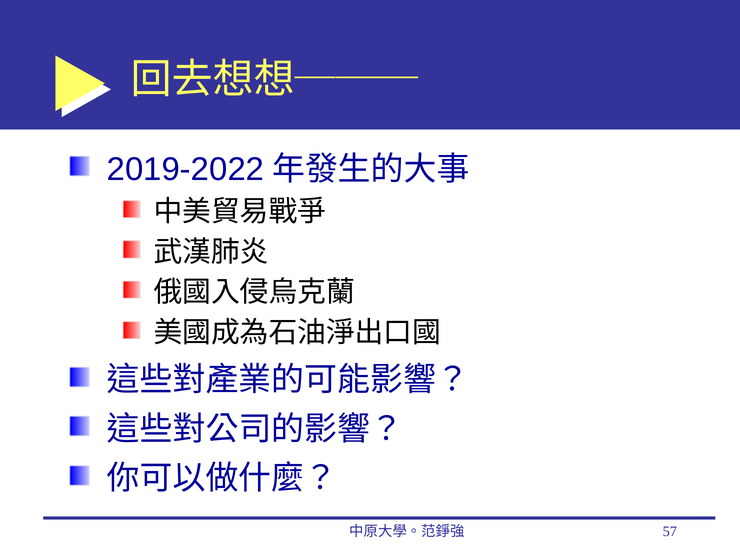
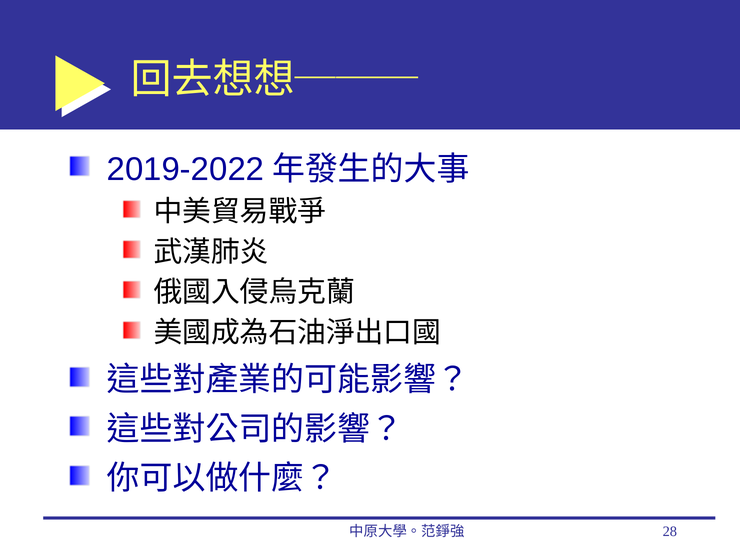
57: 57 -> 28 (670, 531)
